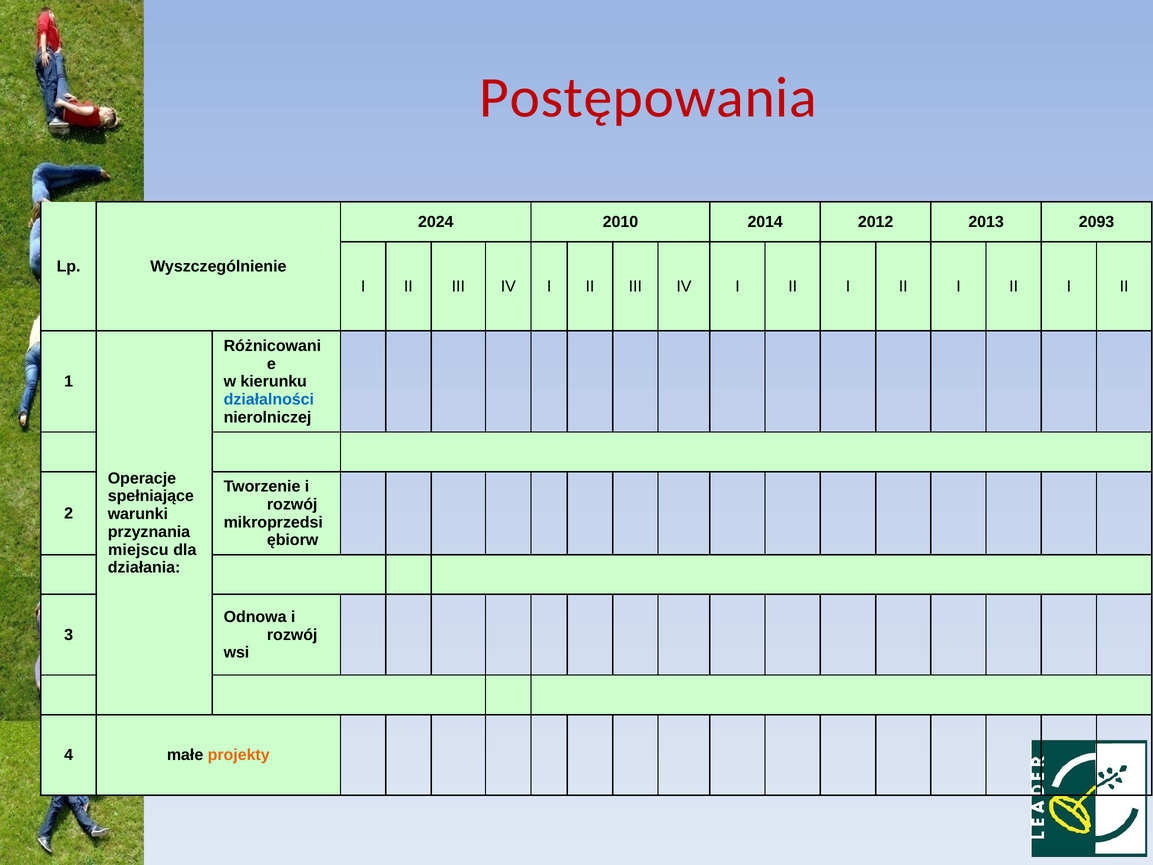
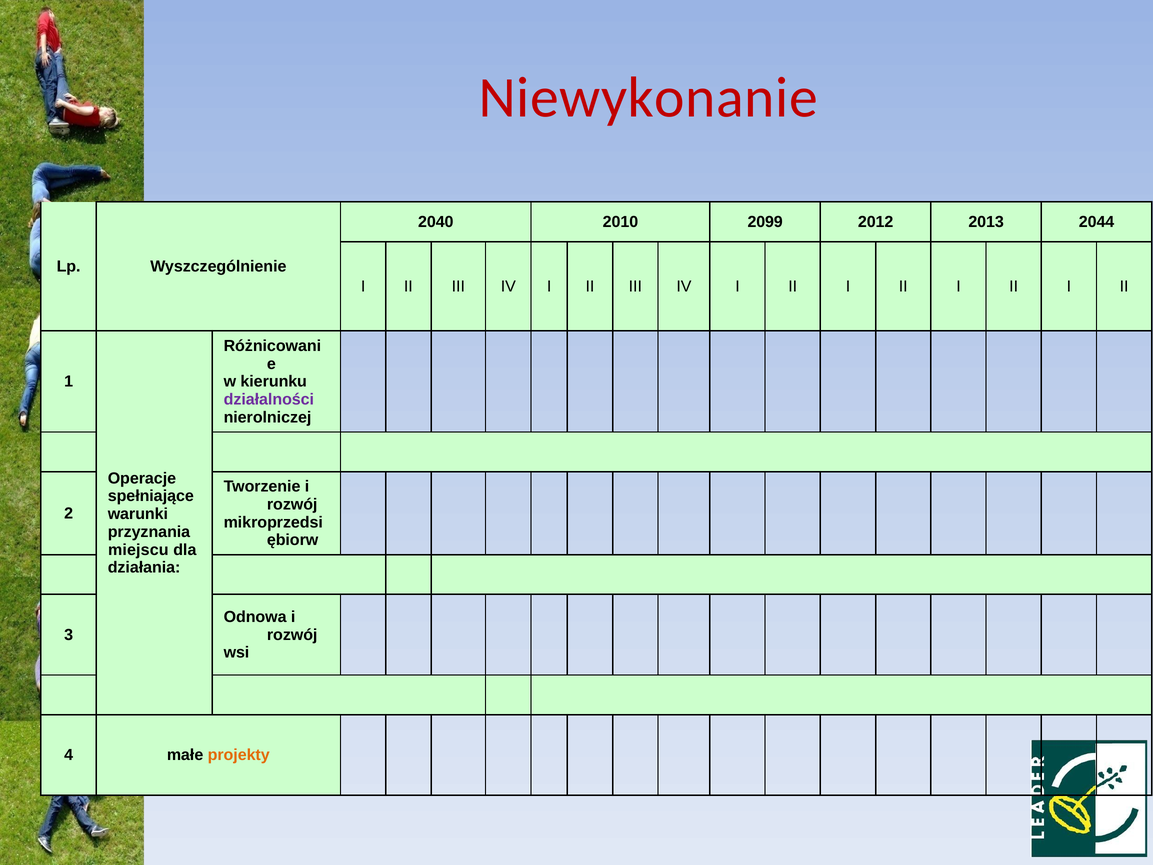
Postępowania: Postępowania -> Niewykonanie (648, 98)
2024: 2024 -> 2040 (436, 222)
2014: 2014 -> 2099 (765, 222)
2093: 2093 -> 2044 (1097, 222)
działalności colour: blue -> purple (269, 399)
